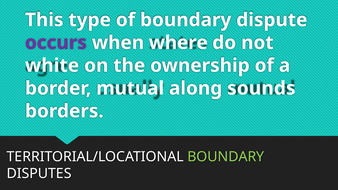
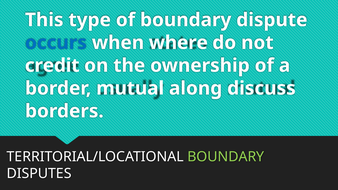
occurs colour: purple -> blue (56, 43)
white: white -> credit (52, 66)
sounds: sounds -> discuss (261, 88)
